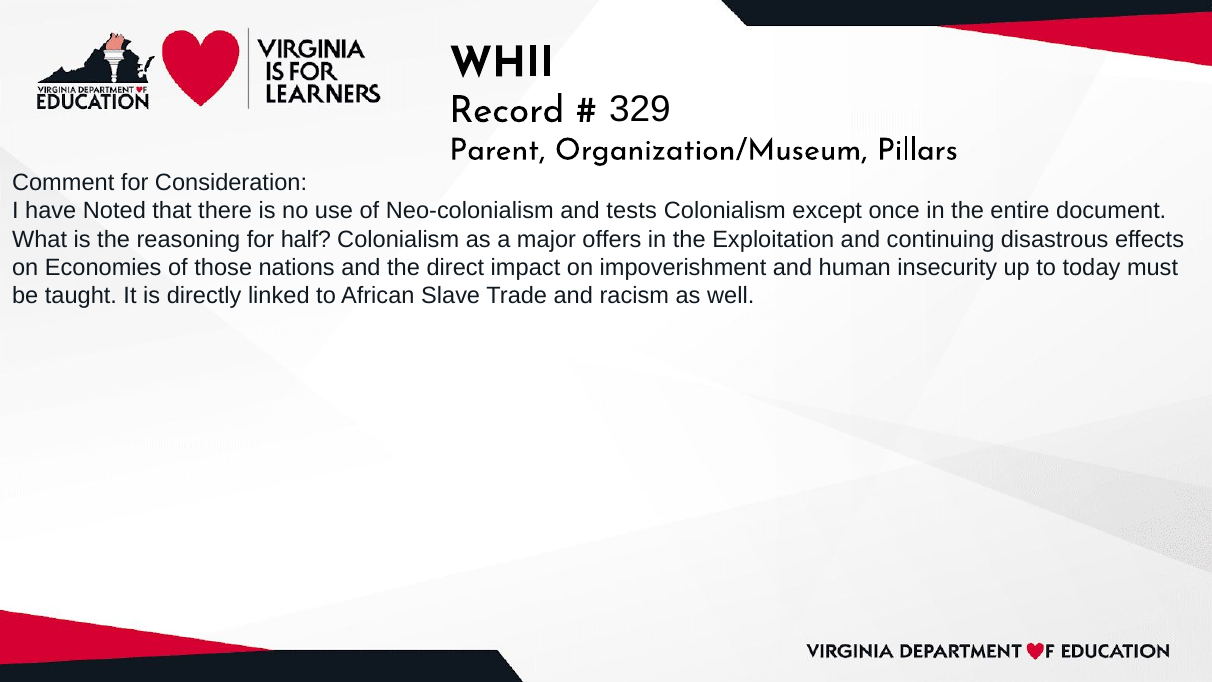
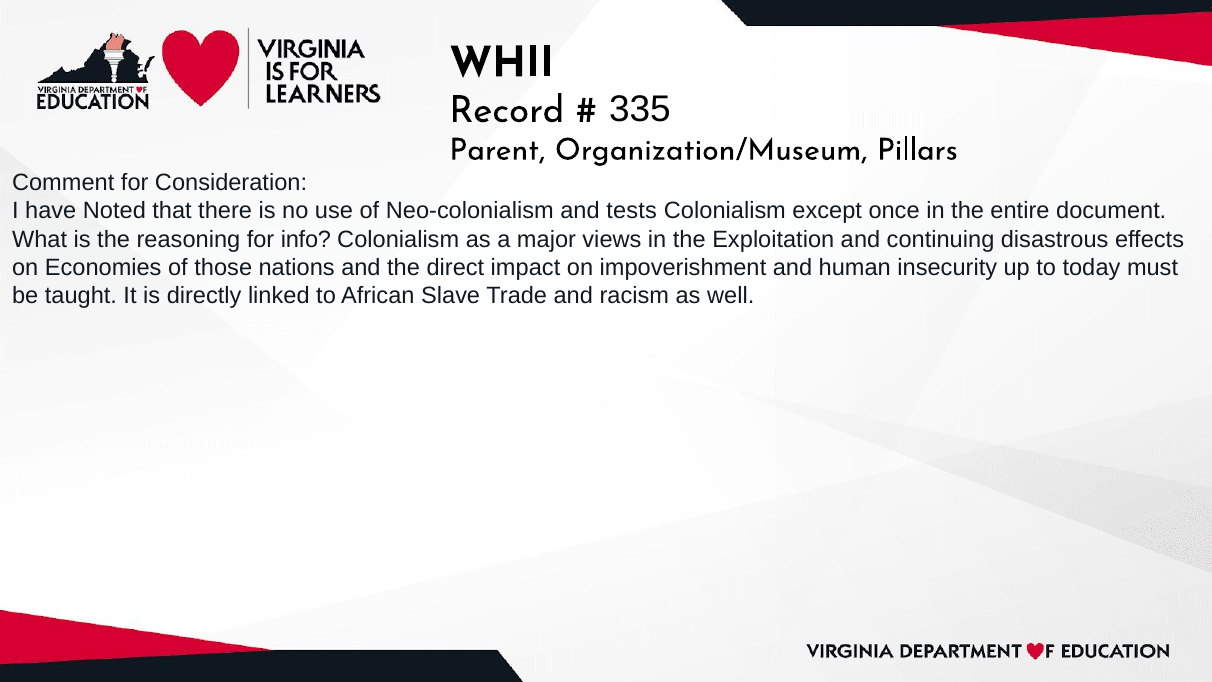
329: 329 -> 335 (640, 110)
half: half -> info (306, 239)
offers: offers -> views (612, 239)
